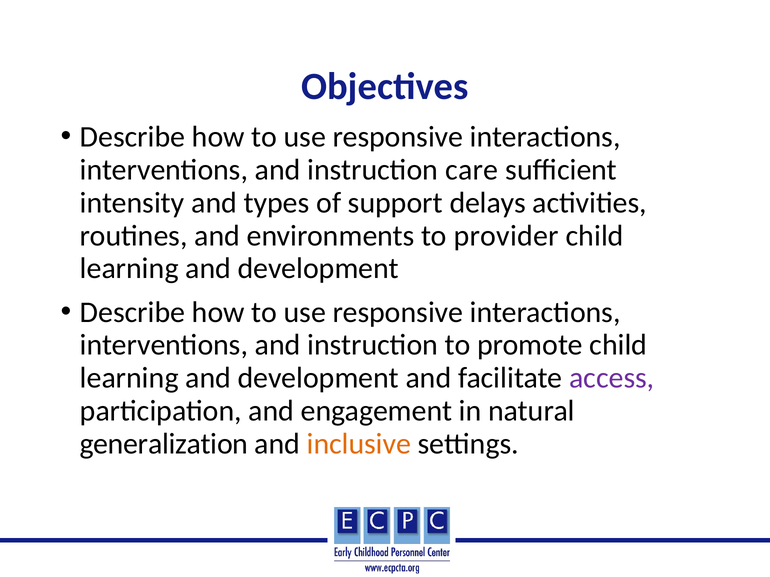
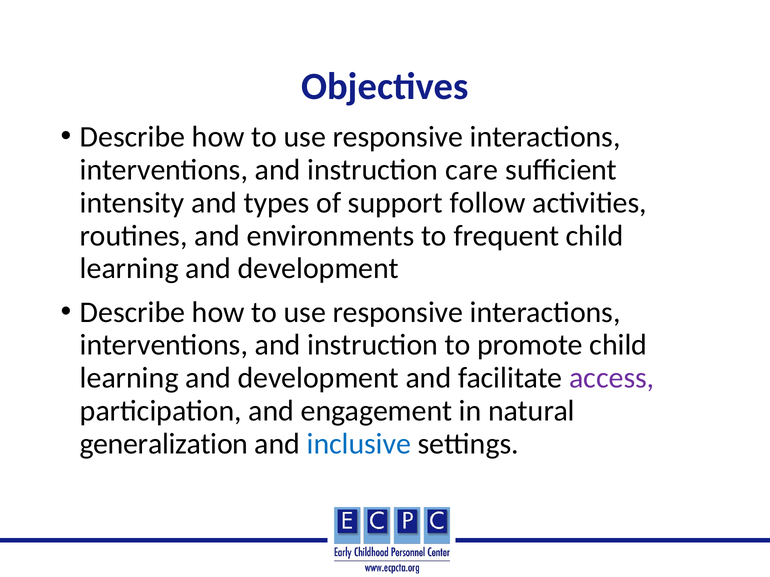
delays: delays -> follow (488, 203)
provider: provider -> frequent (506, 236)
inclusive colour: orange -> blue (359, 444)
